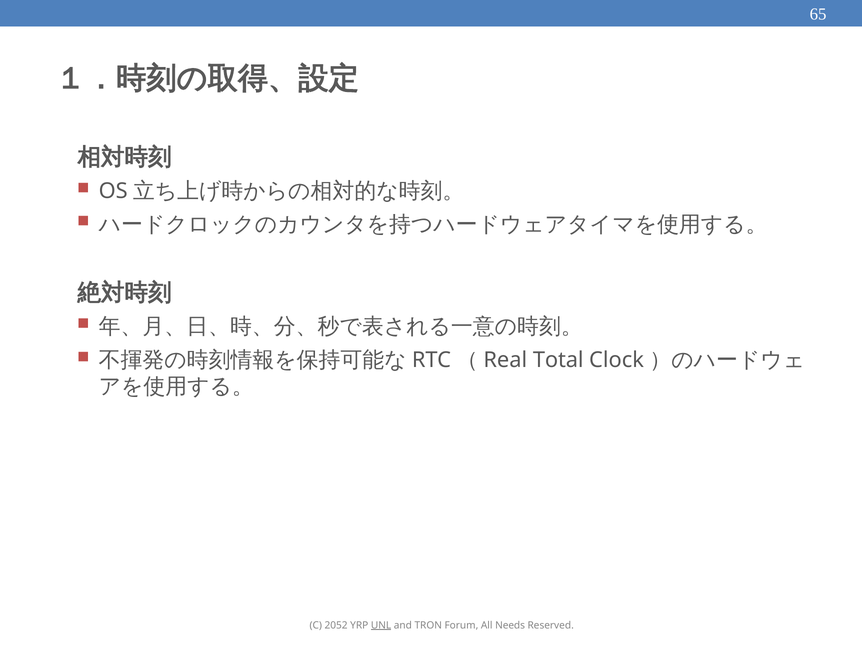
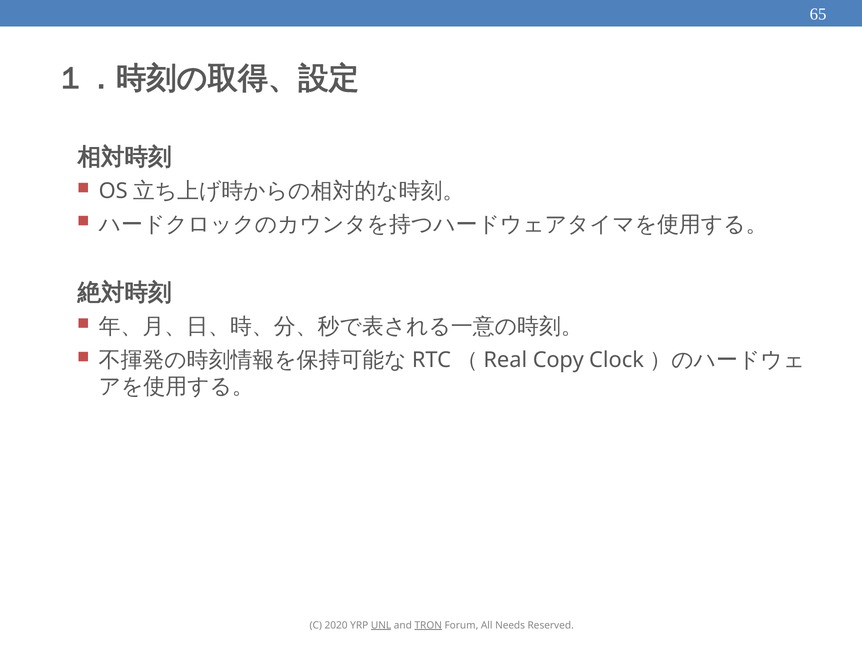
Total: Total -> Copy (558, 360)
2052: 2052 -> 2020 (336, 625)
TRON underline: none -> present (428, 625)
